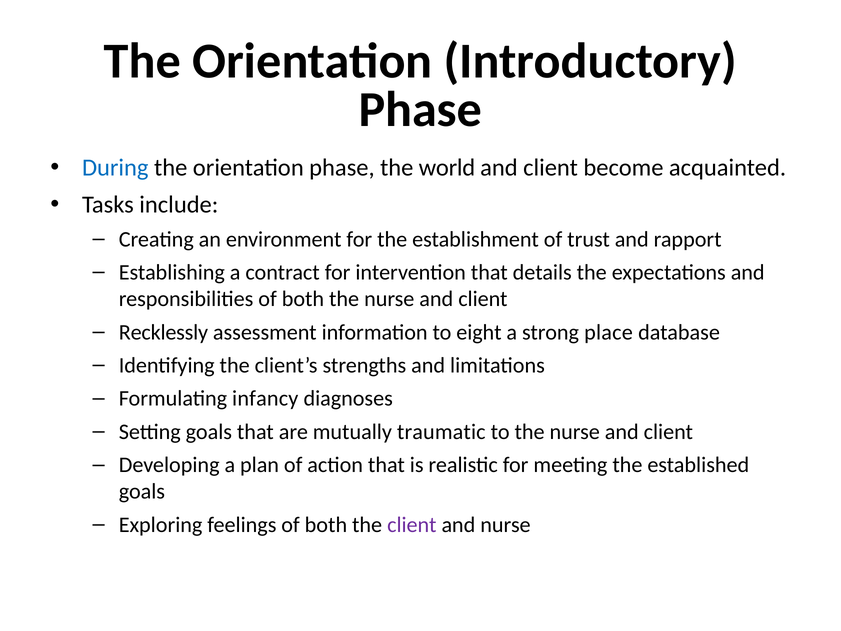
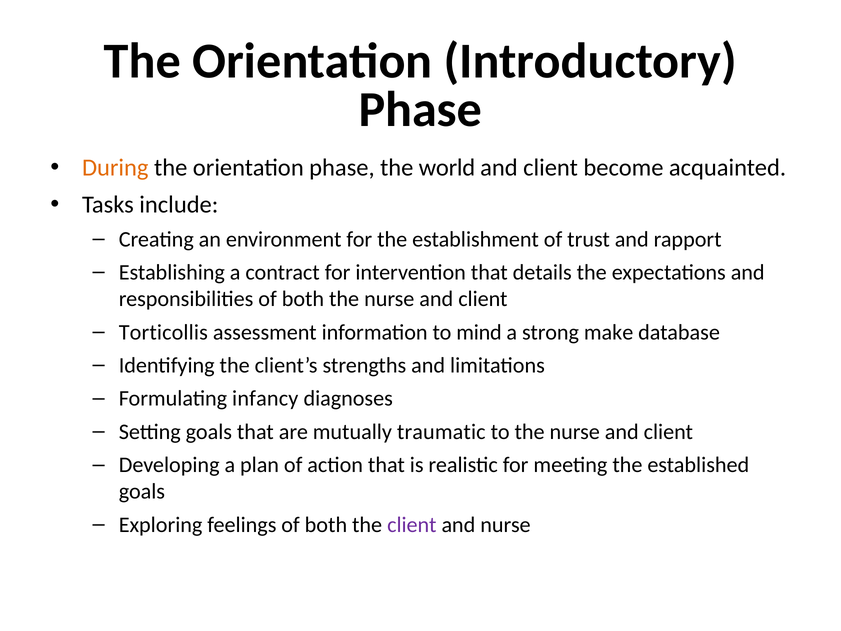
During colour: blue -> orange (115, 168)
Recklessly: Recklessly -> Torticollis (163, 332)
eight: eight -> mind (479, 332)
place: place -> make (609, 332)
